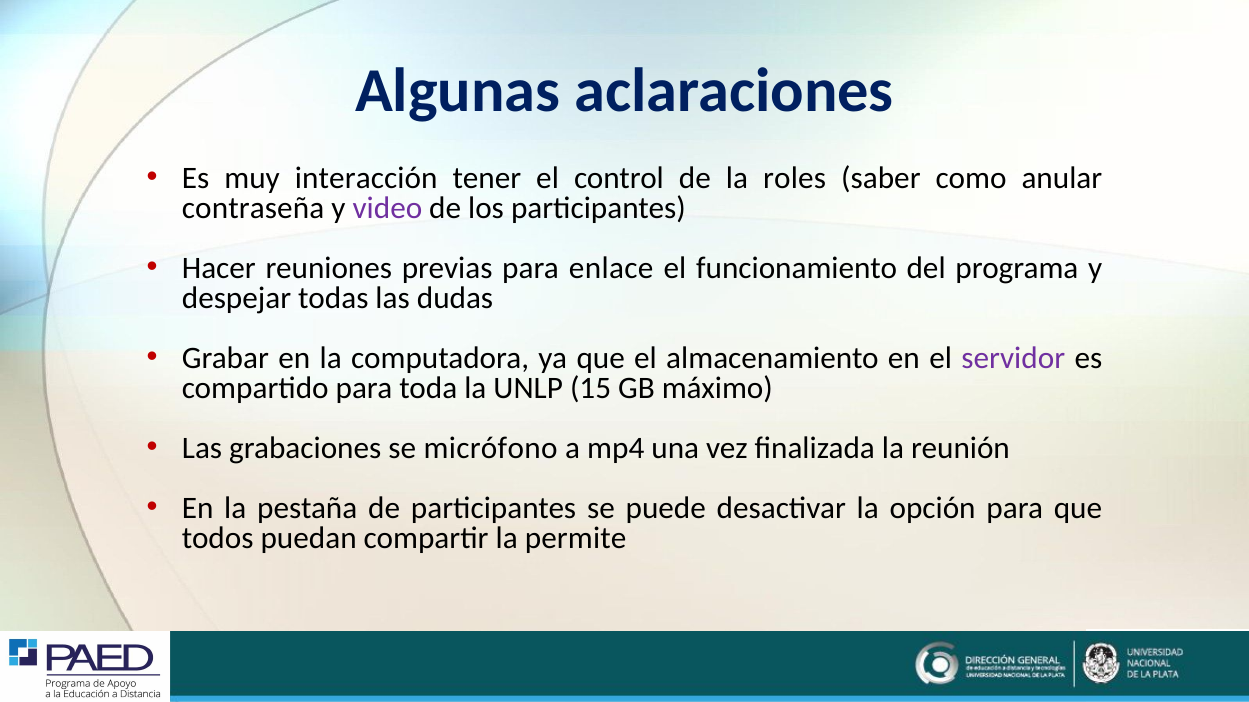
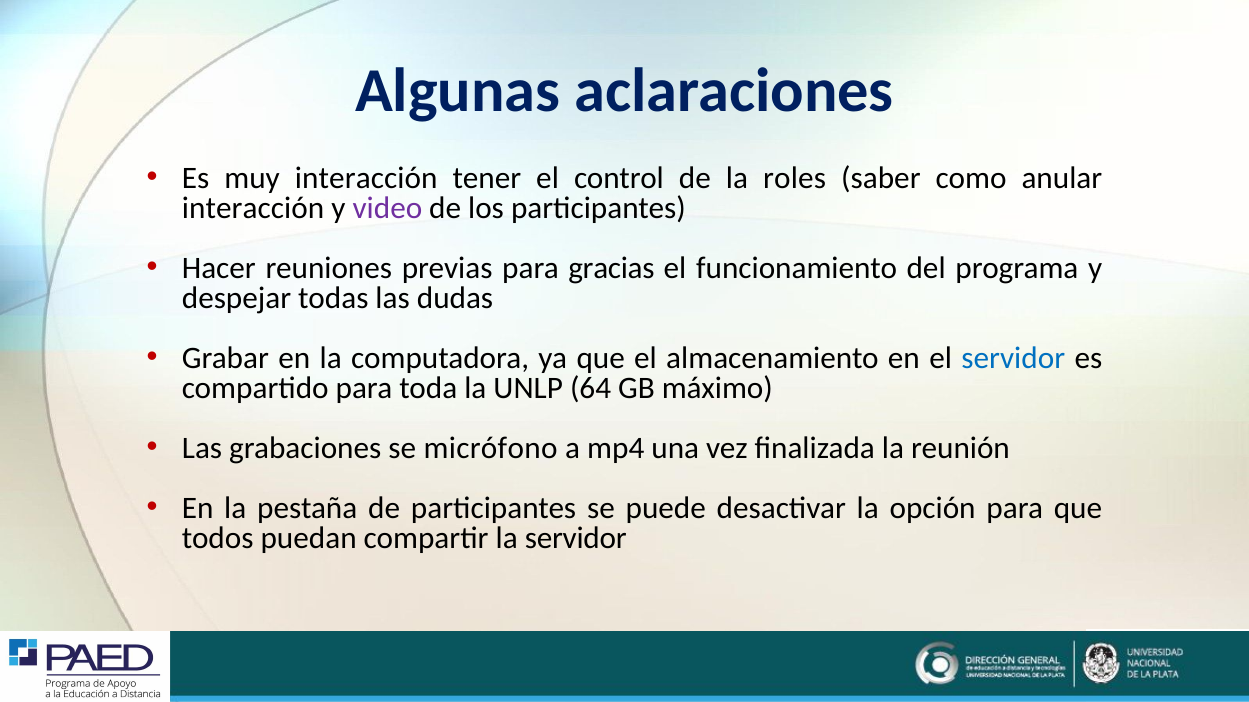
contraseña: contraseña -> interacción (253, 209)
enlace: enlace -> gracias (611, 269)
servidor colour: purple -> blue (1013, 359)
15: 15 -> 64 (591, 389)
la permite: permite -> servidor (576, 538)
